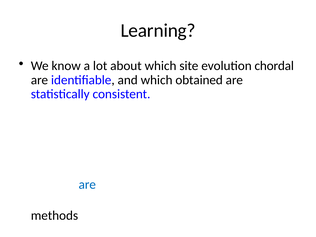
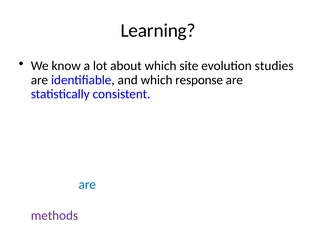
evolution chordal: chordal -> studies (274, 66)
obtained: obtained -> response (199, 80)
methods colour: black -> purple (54, 215)
